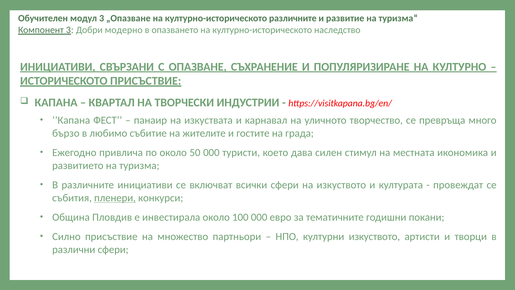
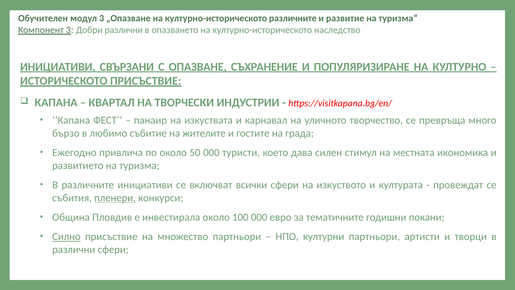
Добри модерно: модерно -> различни (124, 30)
Силно underline: none -> present (66, 236)
културни изкуството: изкуството -> партньори (374, 236)
